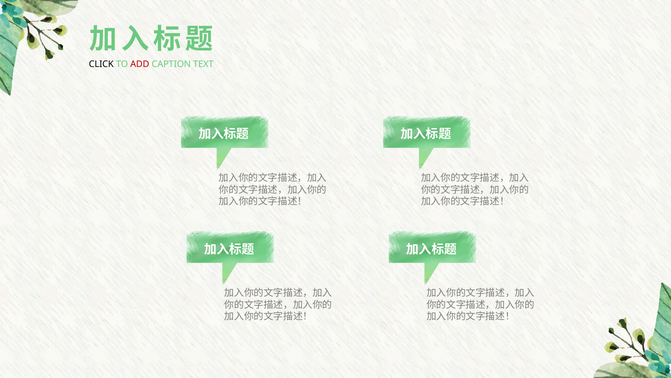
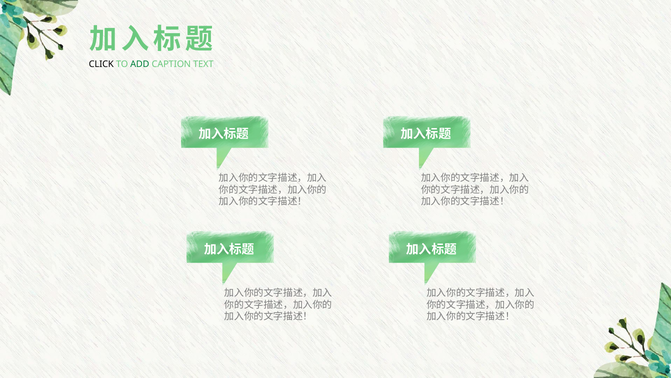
ADD colour: red -> green (140, 64)
